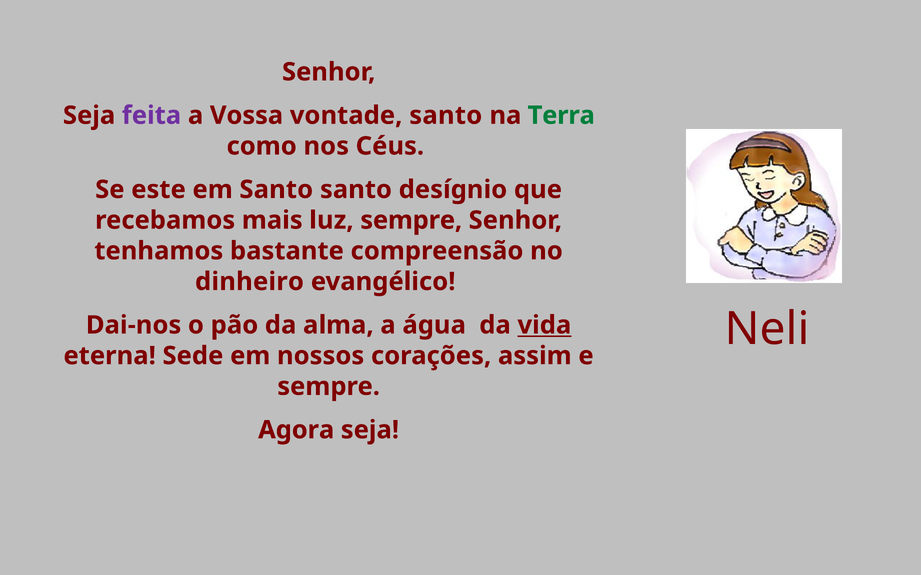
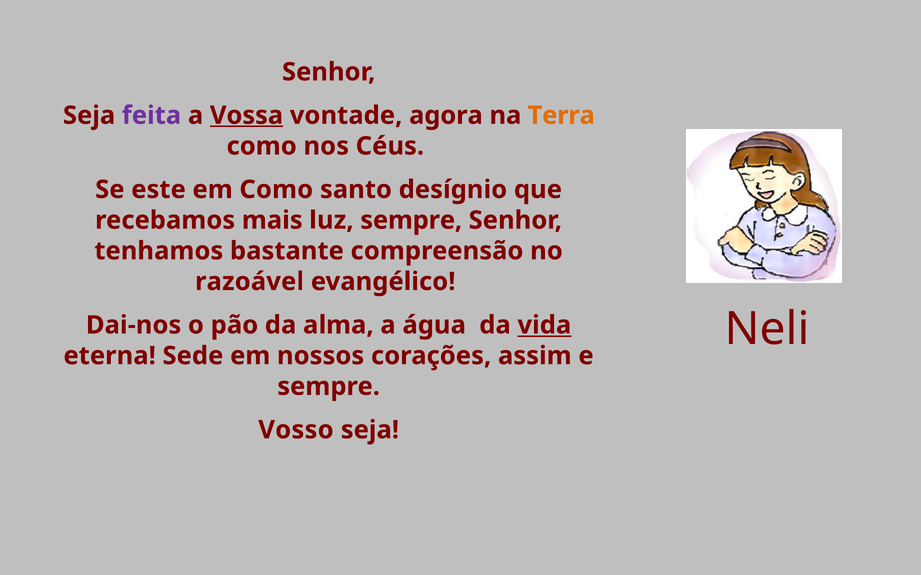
Vossa underline: none -> present (247, 116)
vontade santo: santo -> agora (446, 116)
Terra colour: green -> orange (561, 116)
em Santo: Santo -> Como (276, 190)
dinheiro: dinheiro -> razoável (250, 282)
Agora: Agora -> Vosso (296, 430)
